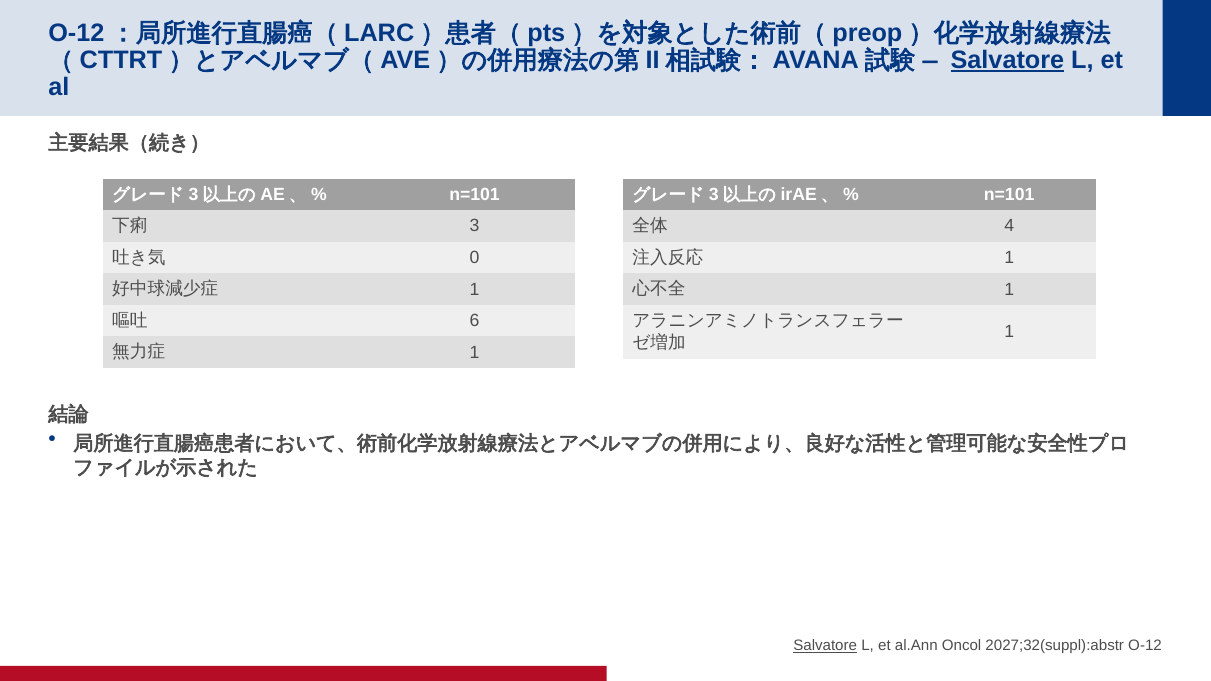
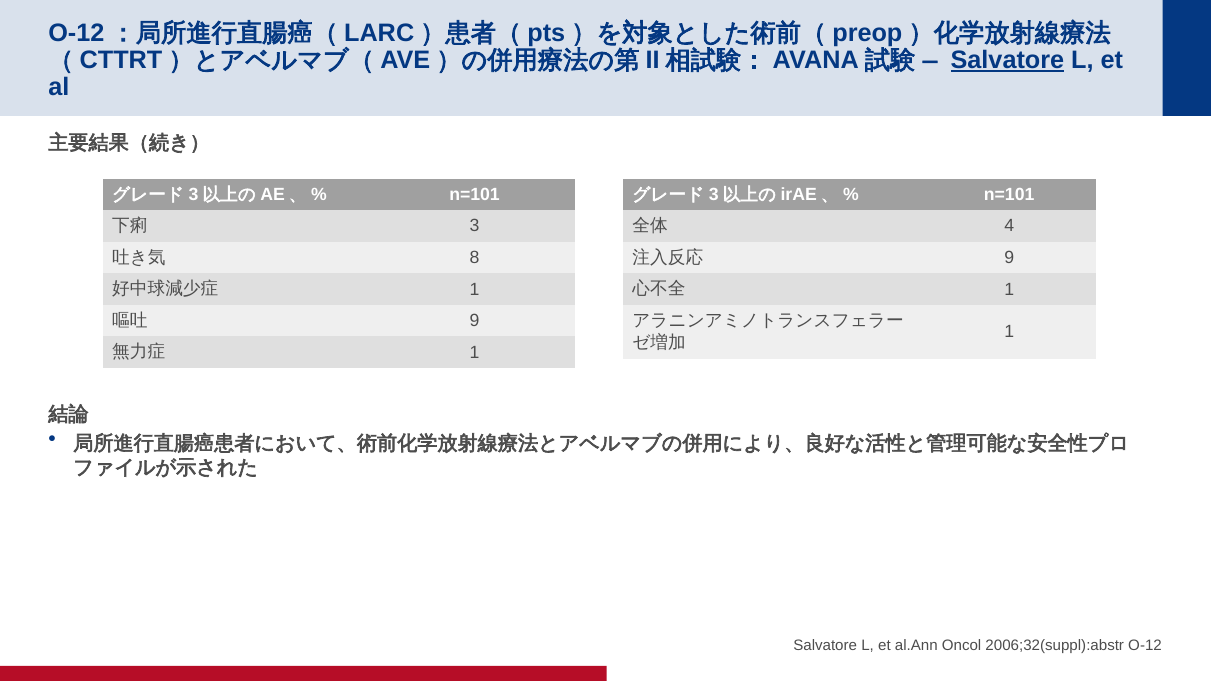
0: 0 -> 8 (475, 258)
1: 1 -> 9 (1009, 258)
6: 6 -> 9 (475, 321)
Salvatore underline: present -> none (825, 646)
2027;32(suppl):abstr: 2027;32(suppl):abstr -> 2006;32(suppl):abstr (1055, 646)
